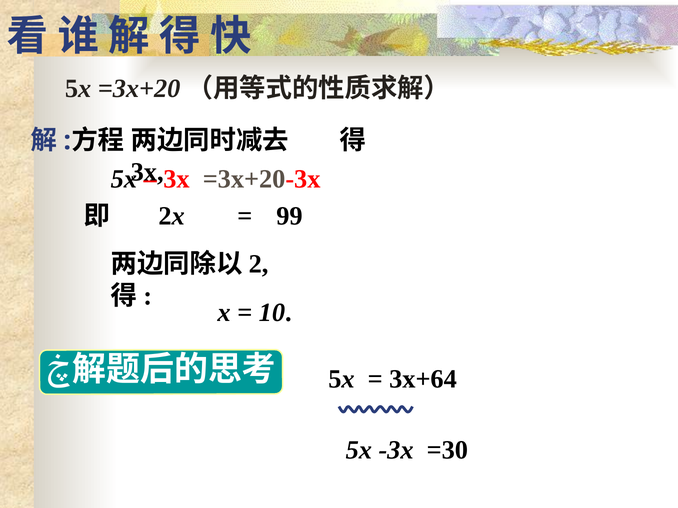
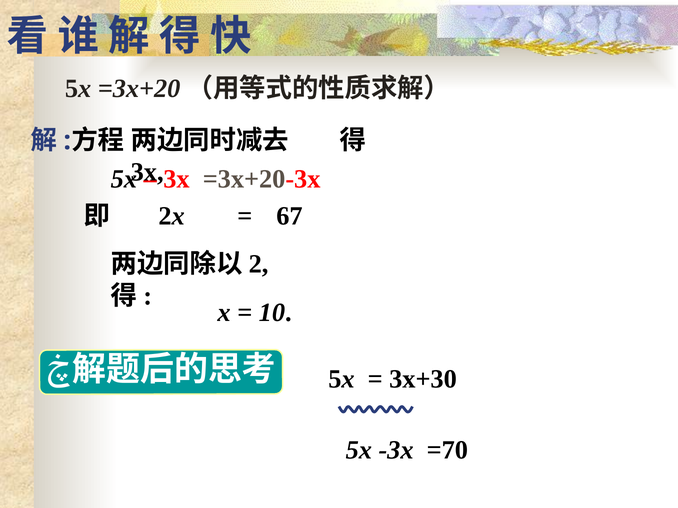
99: 99 -> 67 (289, 217)
3x+64: 3x+64 -> 3x+30 (423, 380)
=30: =30 -> =70 (447, 450)
